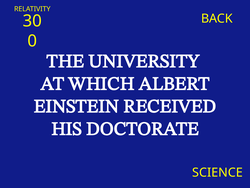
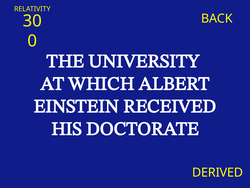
SCIENCE: SCIENCE -> DERIVED (218, 172)
